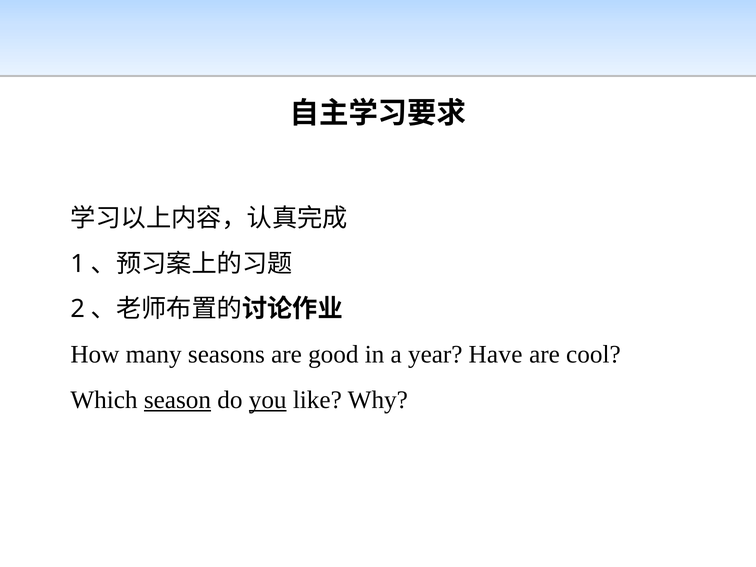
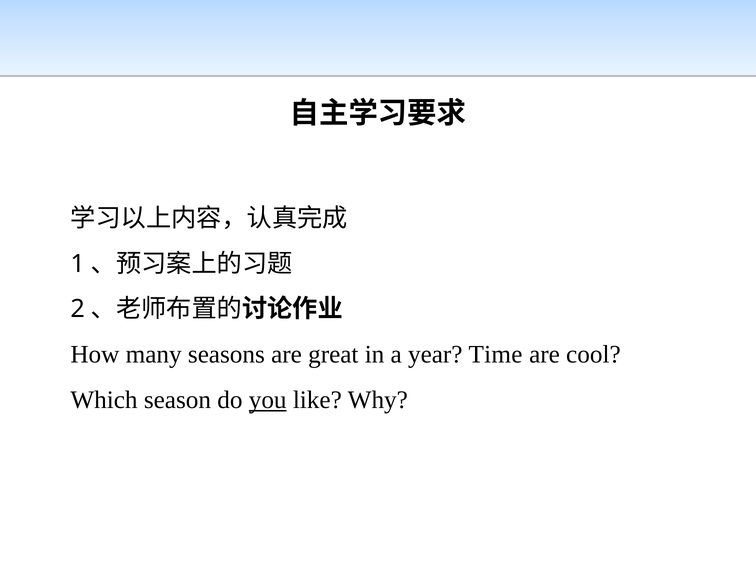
good: good -> great (333, 354)
Have: Have -> Time (495, 354)
season underline: present -> none (177, 400)
